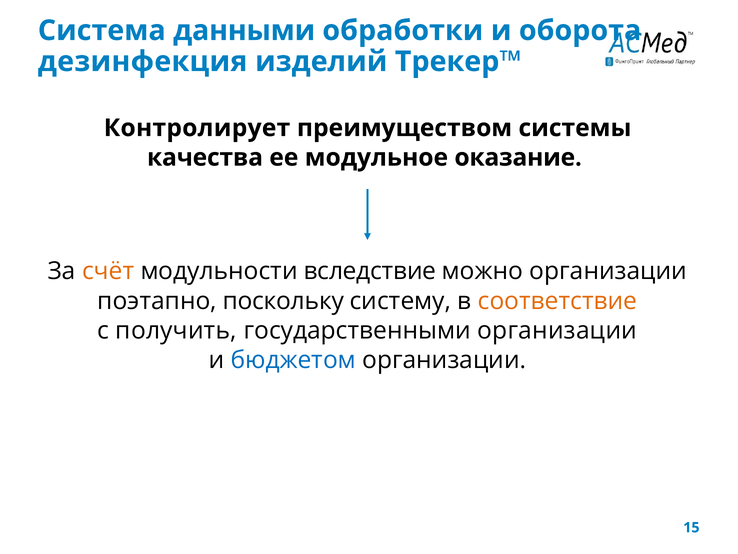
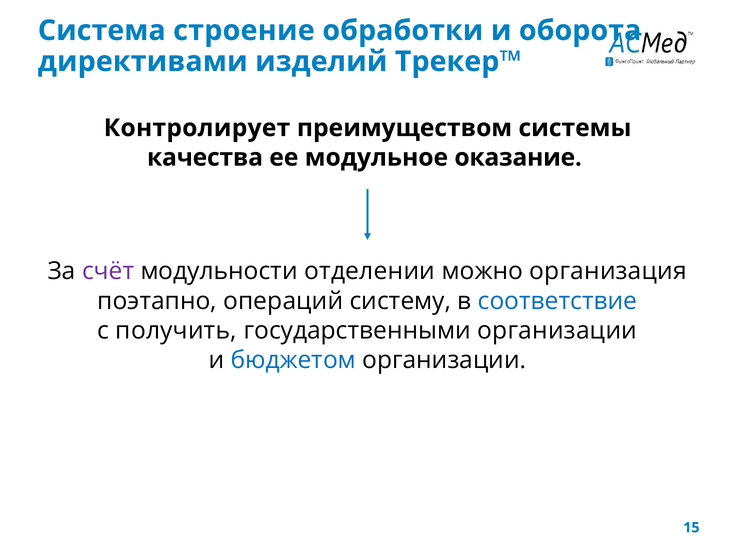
данными: данными -> строение (244, 31)
дезинфекция: дезинфекция -> директивами (143, 62)
счёт colour: orange -> purple (108, 271)
вследствие: вследствие -> отделении (370, 271)
можно организации: организации -> организация (608, 271)
поскольку: поскольку -> операций (283, 301)
соответствие colour: orange -> blue (558, 301)
